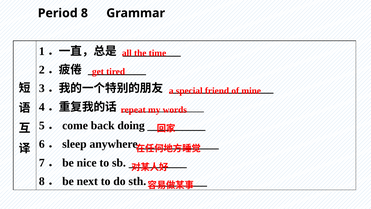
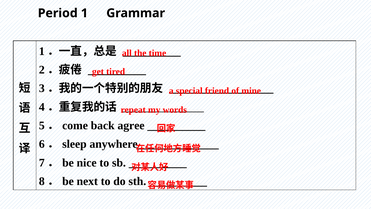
Period 8: 8 -> 1 (84, 13)
doing: doing -> agree (131, 125)
